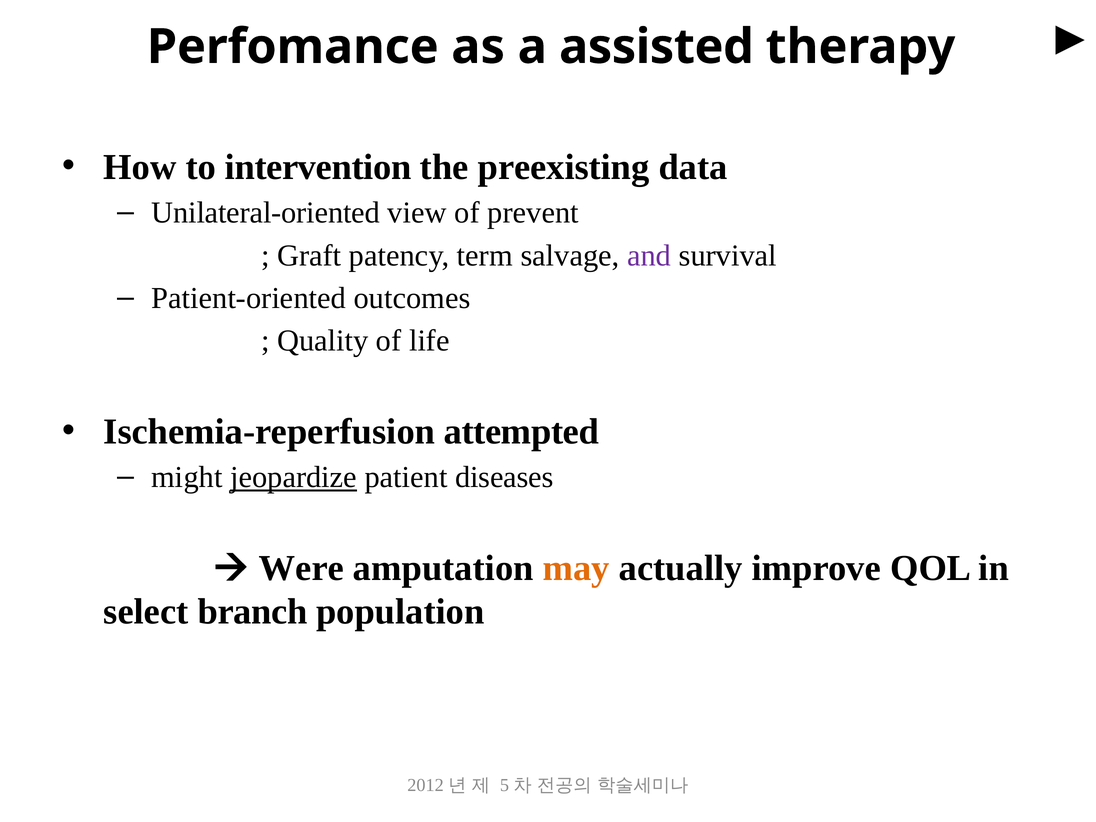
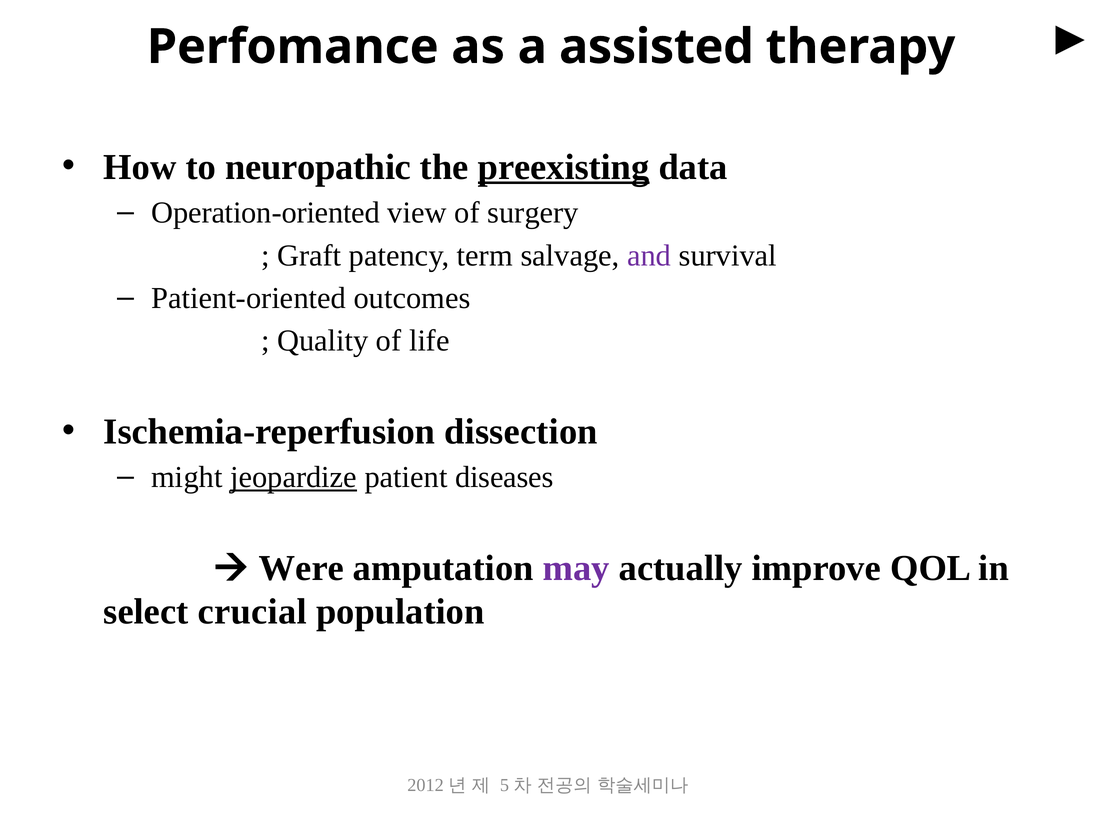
intervention: intervention -> neuropathic (318, 167)
preexisting underline: none -> present (564, 167)
Unilateral-oriented: Unilateral-oriented -> Operation-oriented (266, 213)
prevent: prevent -> surgery (533, 213)
attempted: attempted -> dissection (521, 431)
may colour: orange -> purple (576, 568)
branch: branch -> crucial (252, 612)
